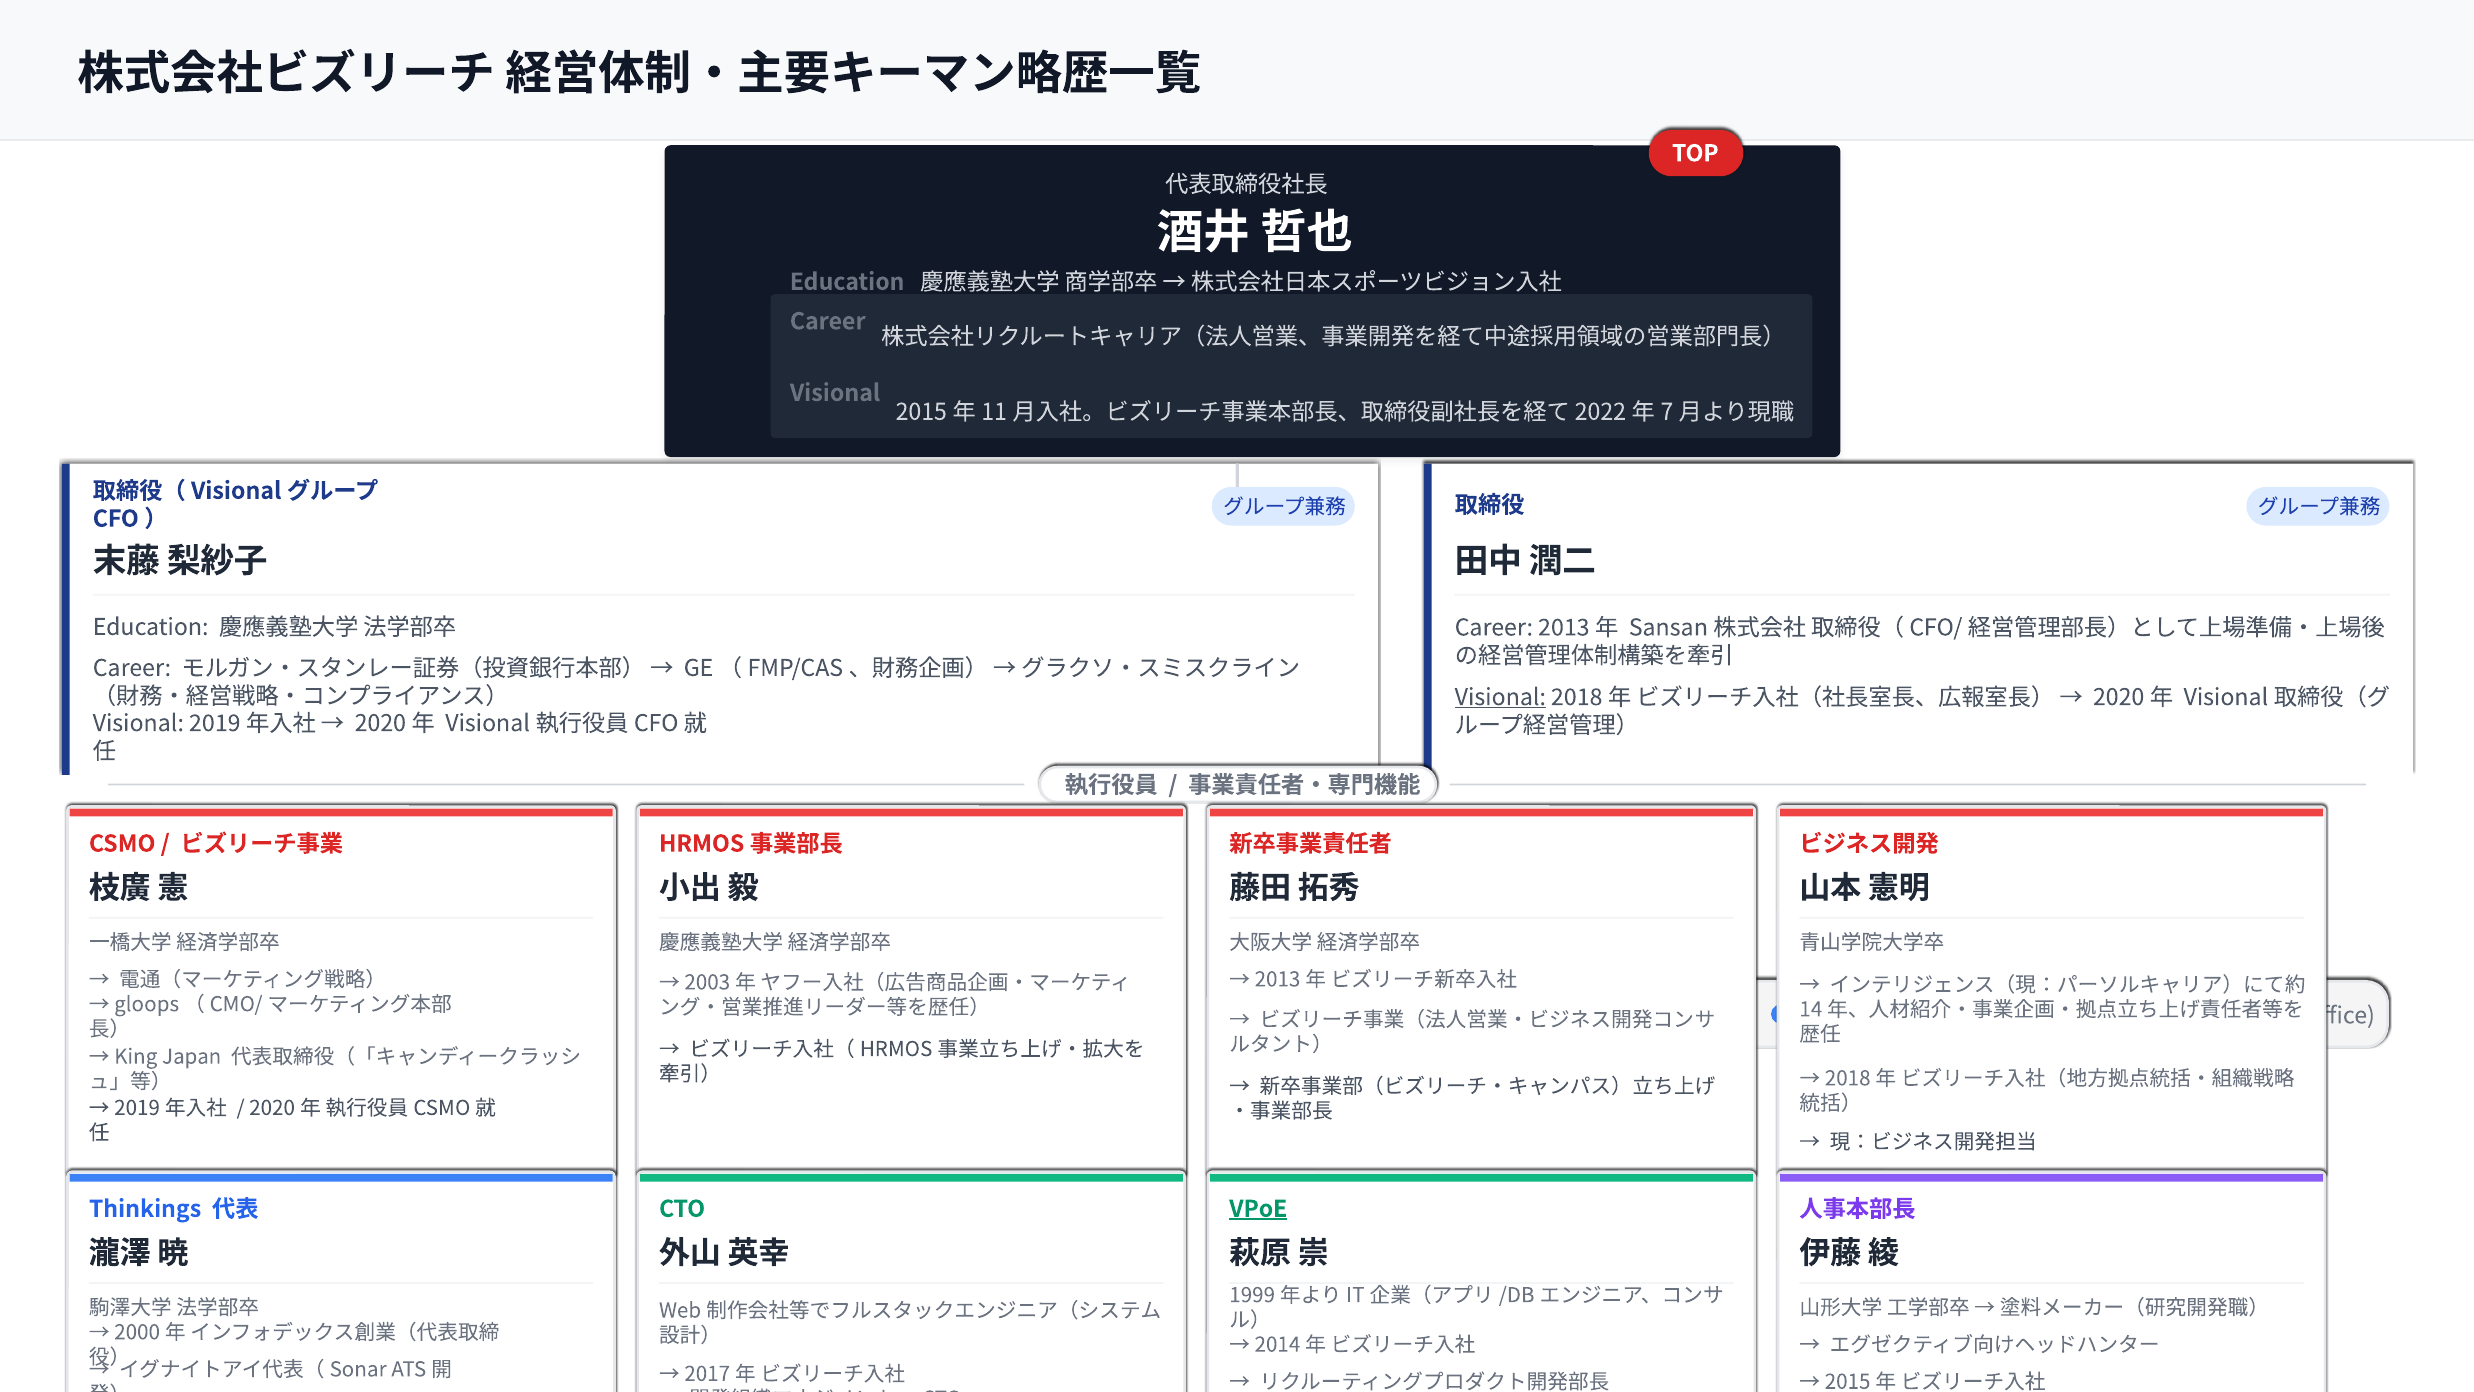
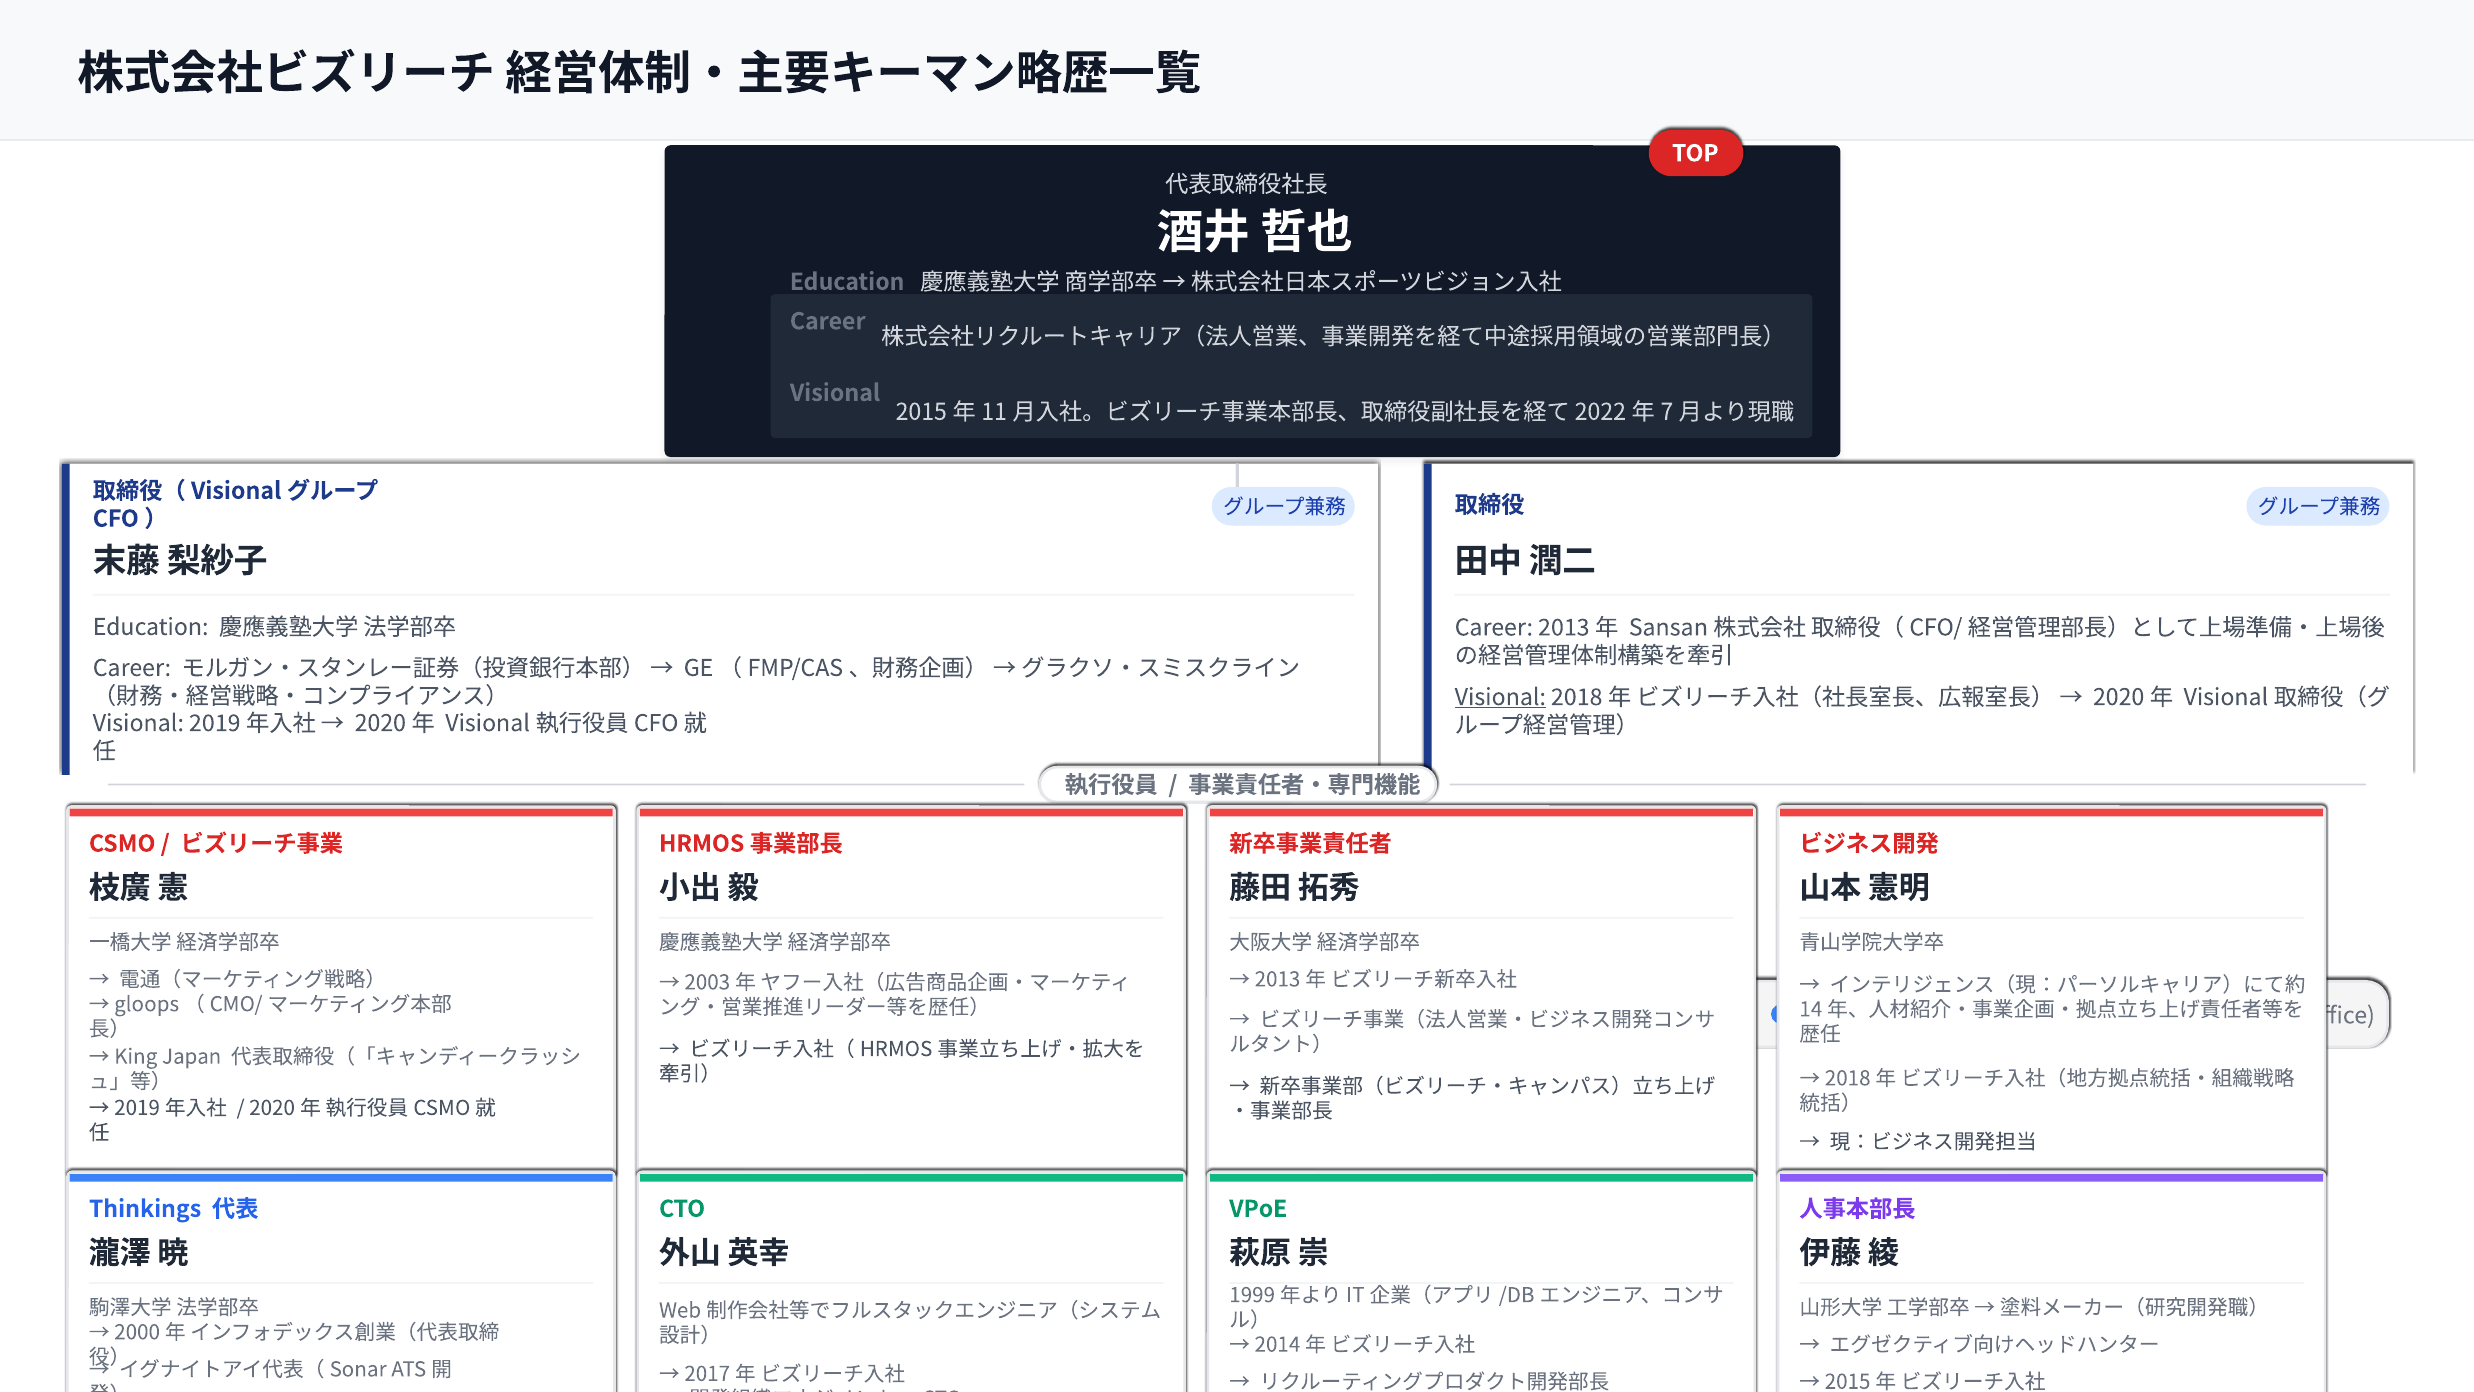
VPoE underline: present -> none (1258, 1209)
